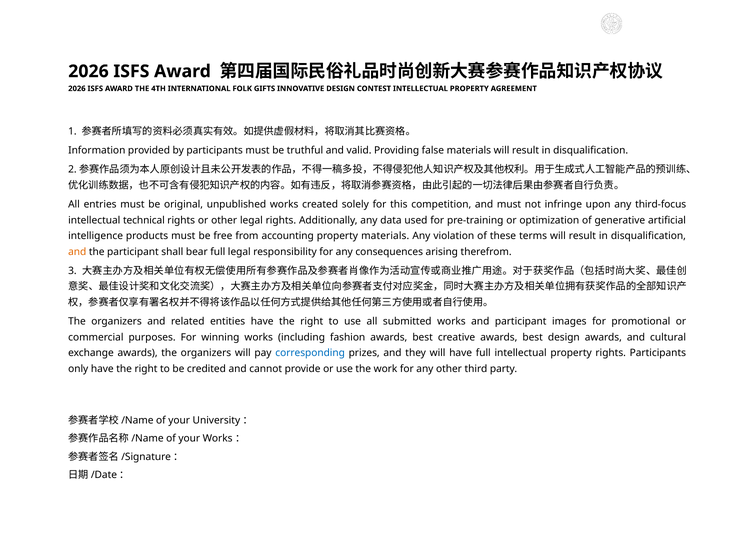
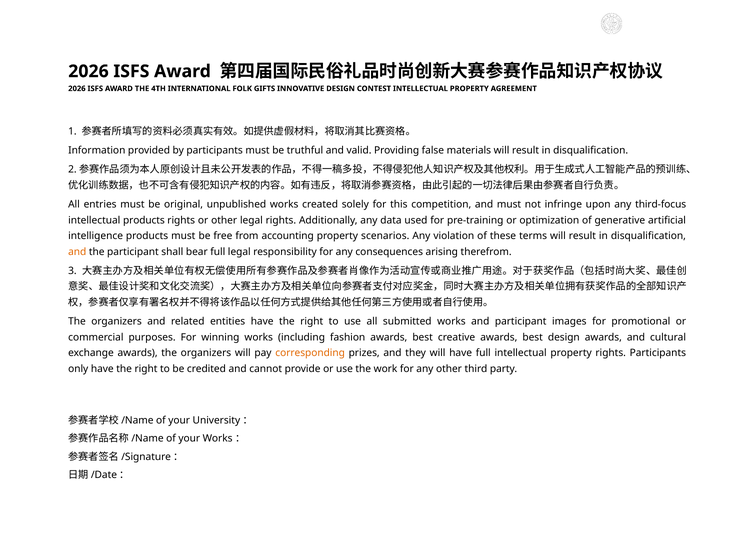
intellectual technical: technical -> products (144, 220)
property materials: materials -> scenarios (385, 236)
corresponding colour: blue -> orange (310, 353)
